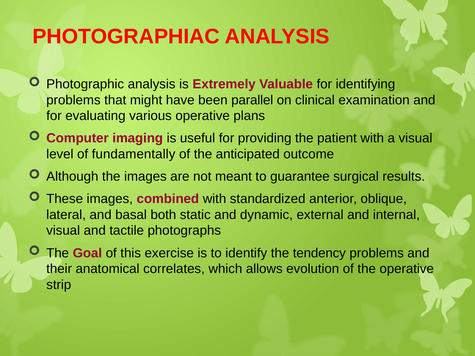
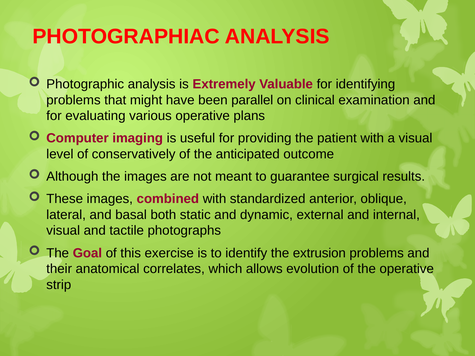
fundamentally: fundamentally -> conservatively (134, 154)
tendency: tendency -> extrusion (319, 253)
